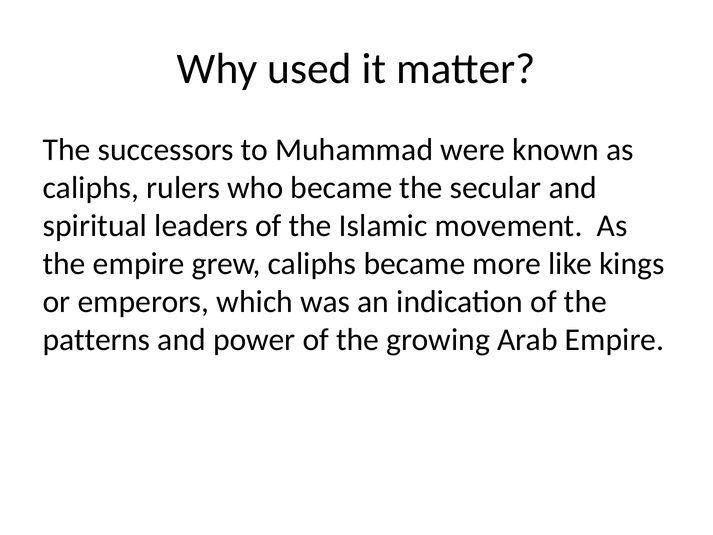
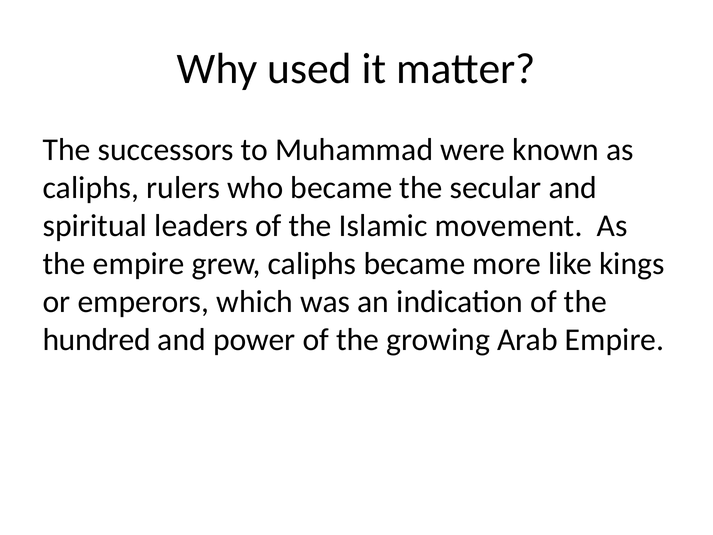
patterns: patterns -> hundred (97, 340)
